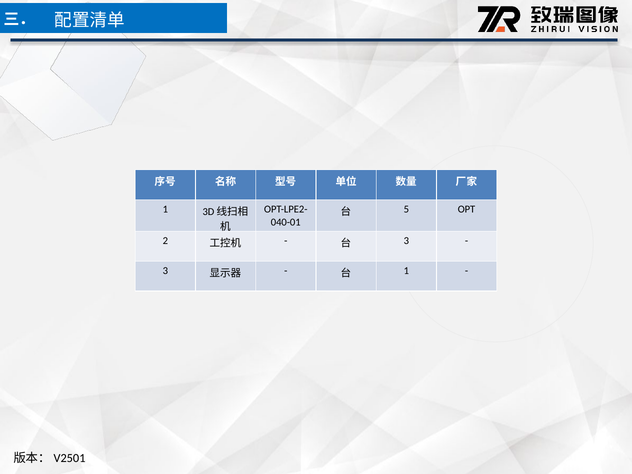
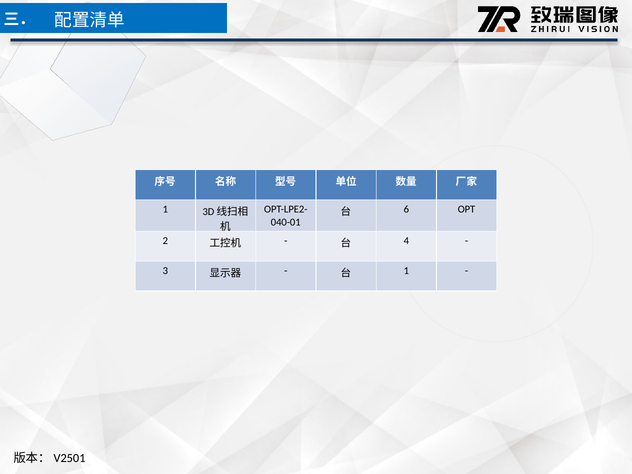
5: 5 -> 6 (406, 209)
3: 3 -> 4 (406, 241)
